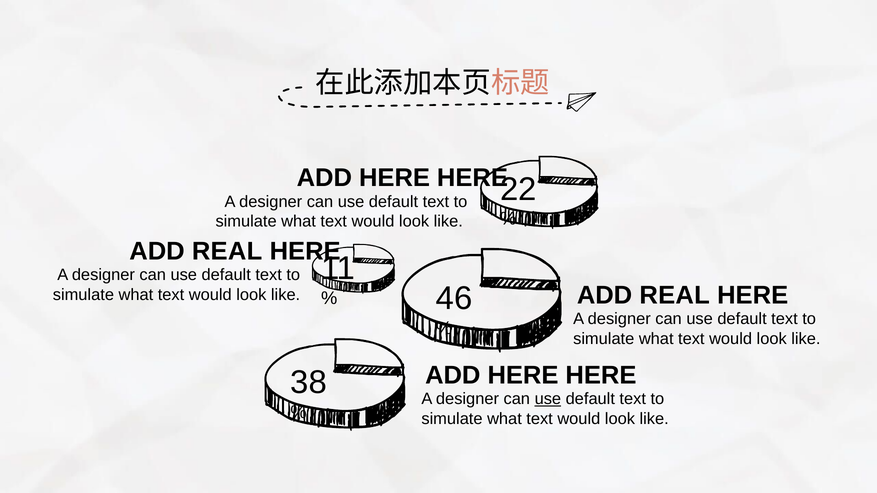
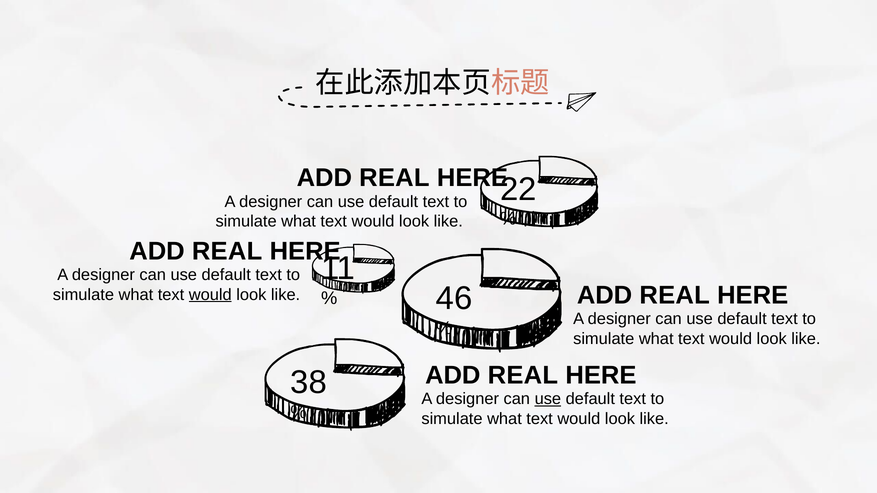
HERE: HERE -> REAL (394, 178)
would underline: none -> present (210, 295)
HERE: HERE -> REAL (523, 375)
